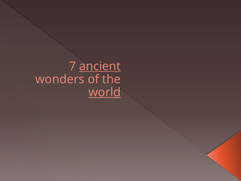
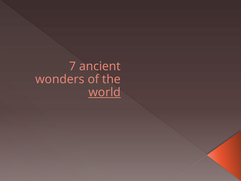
ancient underline: present -> none (100, 66)
